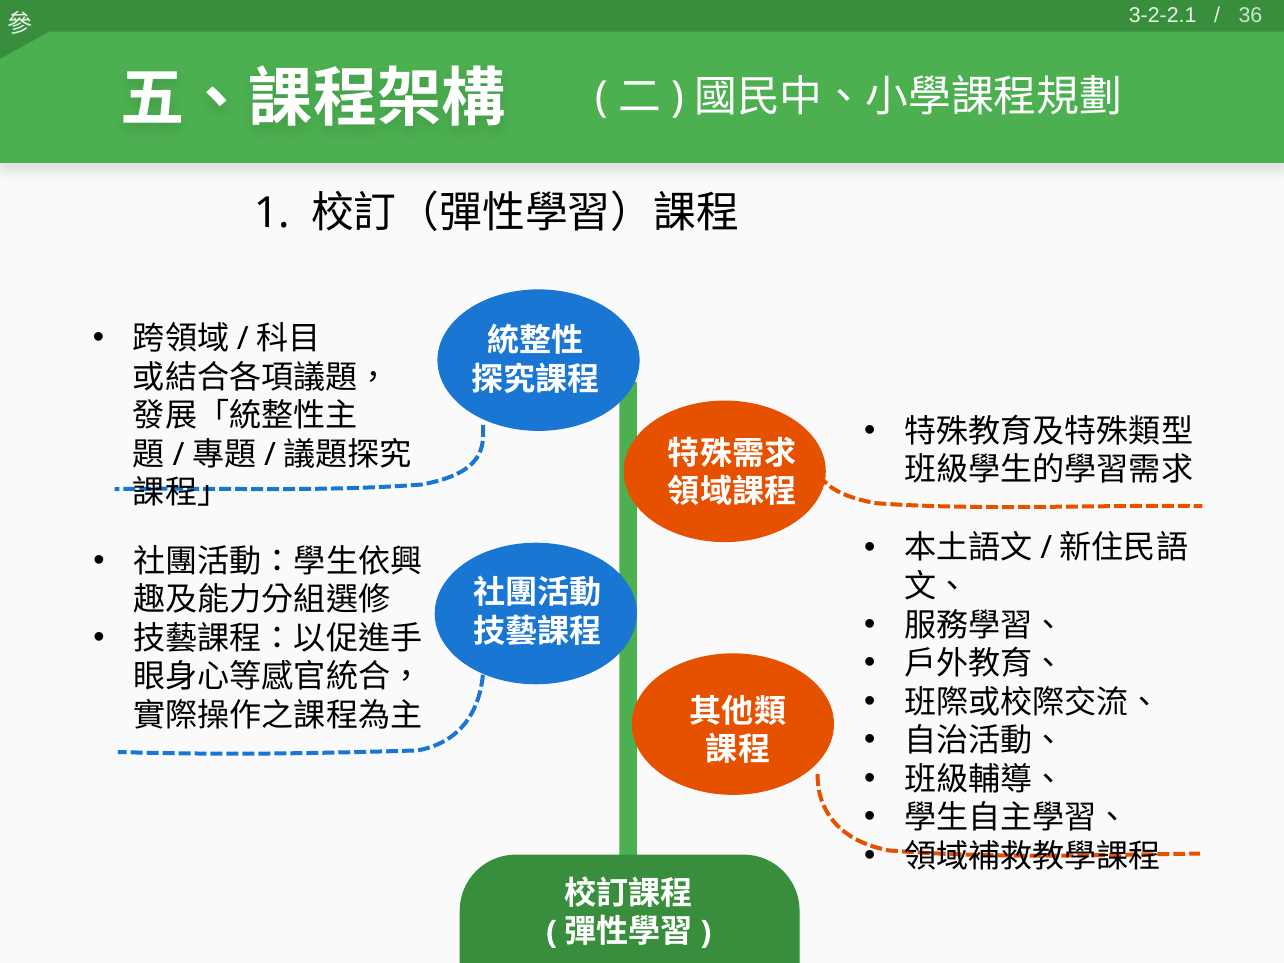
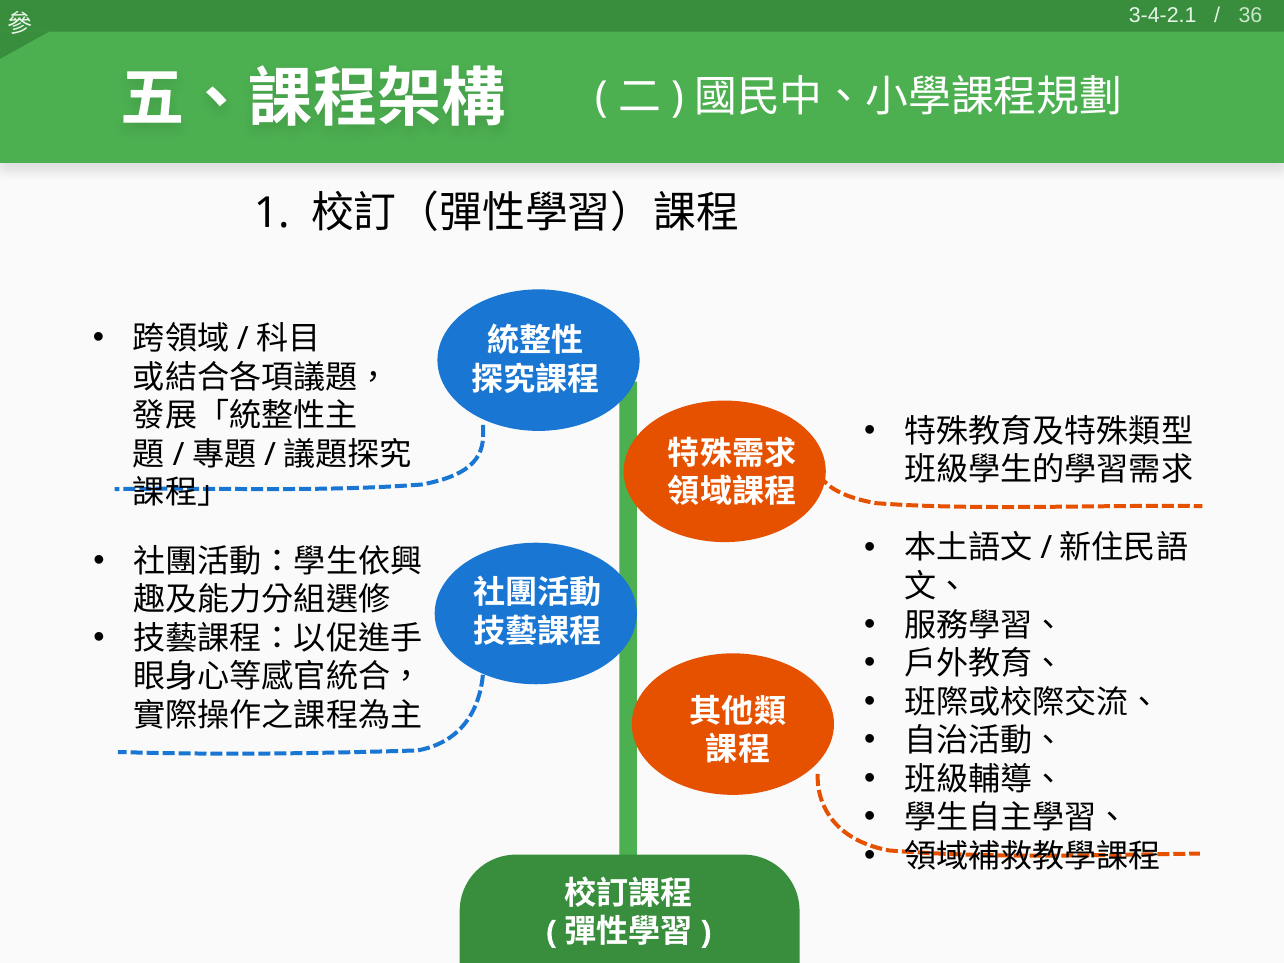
3-2-2.1: 3-2-2.1 -> 3-4-2.1 (1163, 16)
